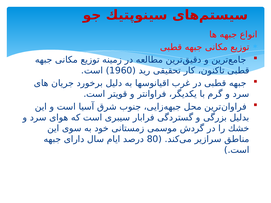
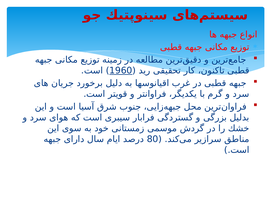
1960 underline: none -> present (121, 71)
